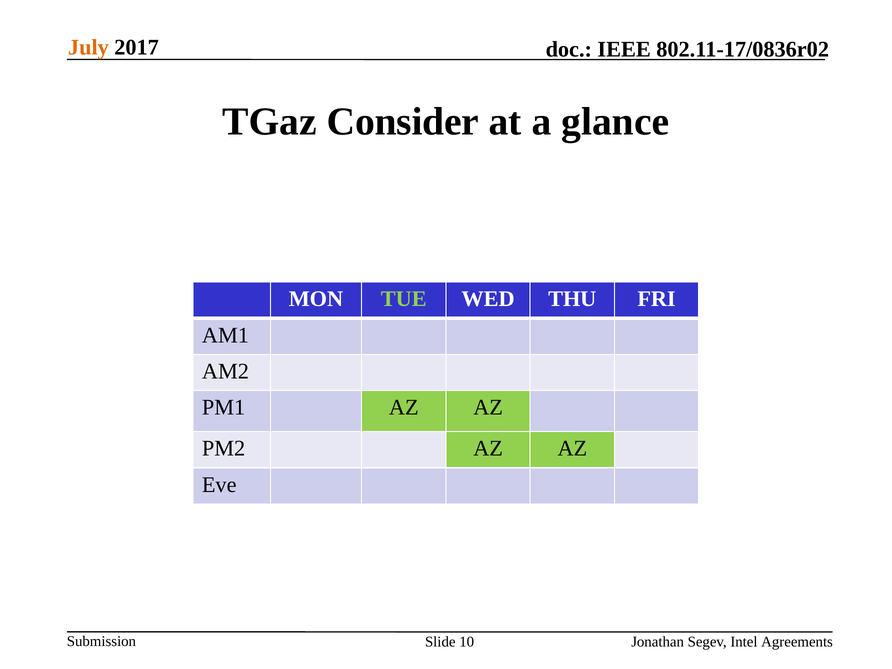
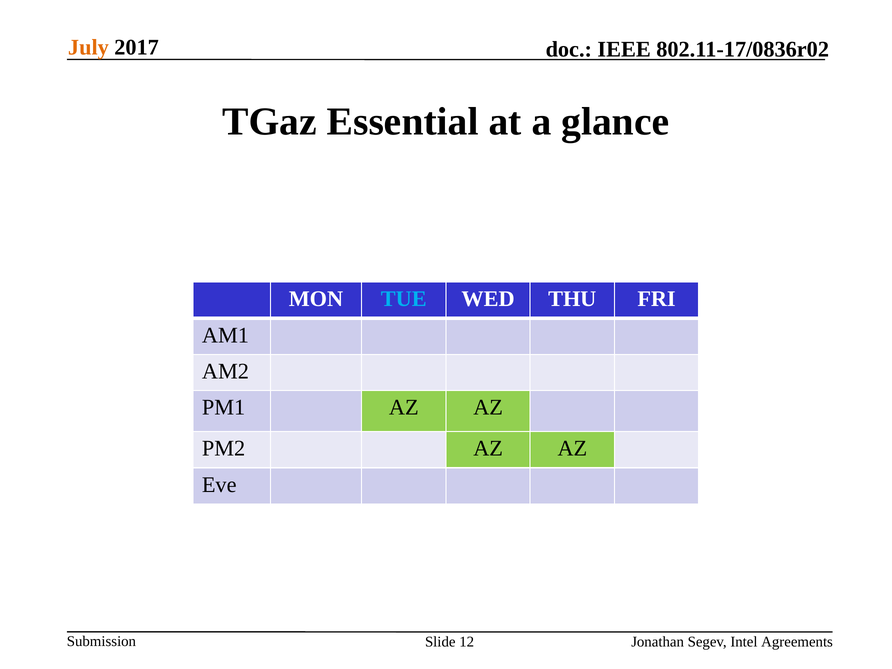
Consider: Consider -> Essential (403, 122)
TUE colour: light green -> light blue (404, 299)
10: 10 -> 12 (467, 642)
